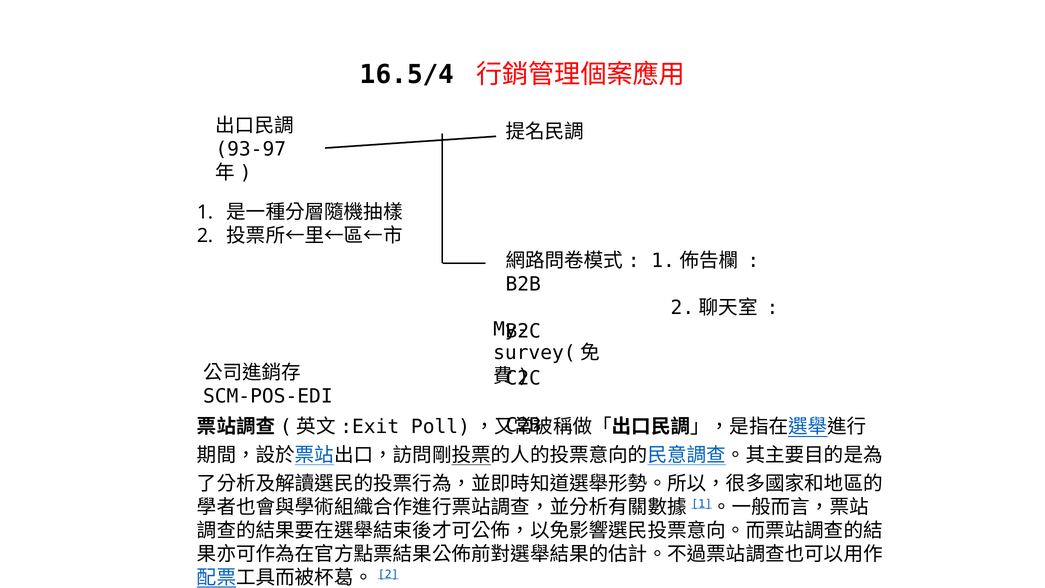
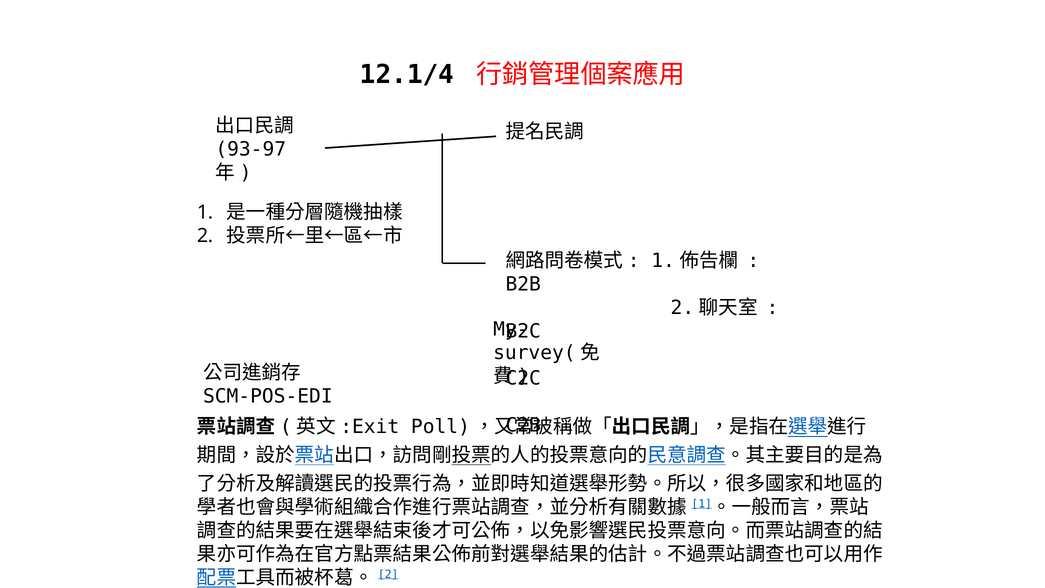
16.5/4: 16.5/4 -> 12.1/4 (407, 75)
